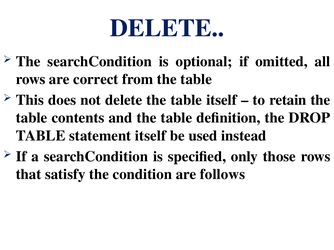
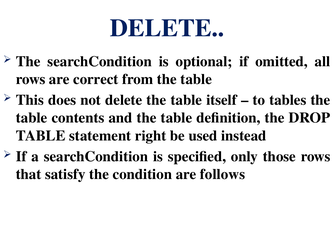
retain: retain -> tables (288, 100)
statement itself: itself -> right (151, 136)
